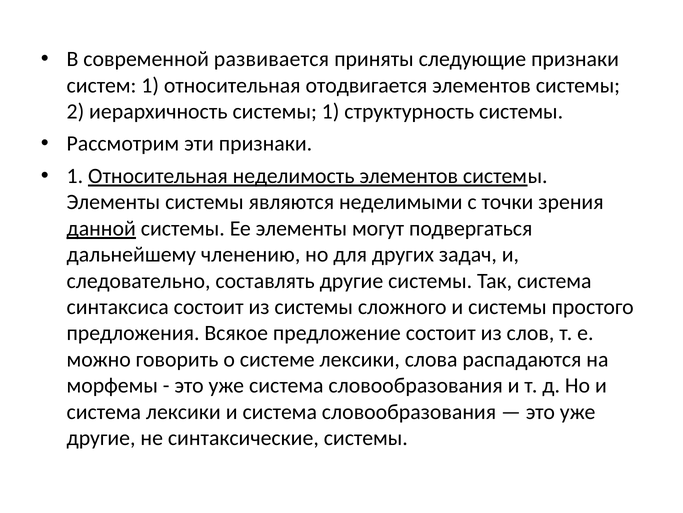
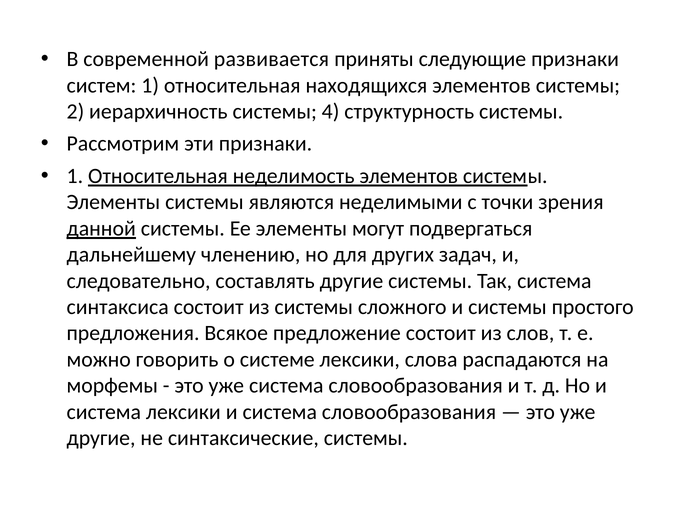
отодвигается: отодвигается -> находящихся (366, 85)
системы 1: 1 -> 4 (331, 111)
